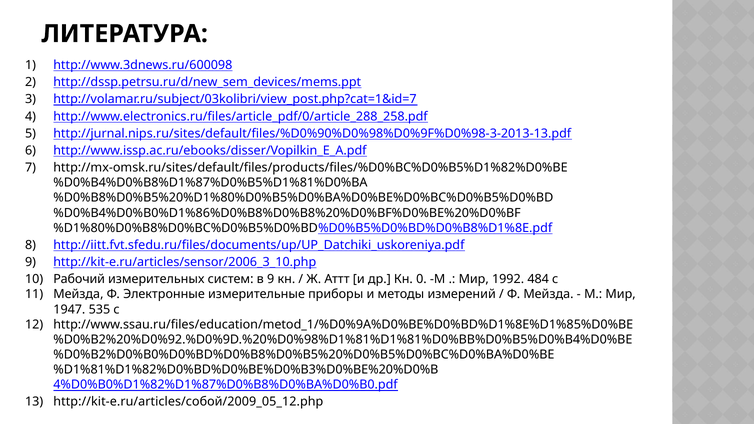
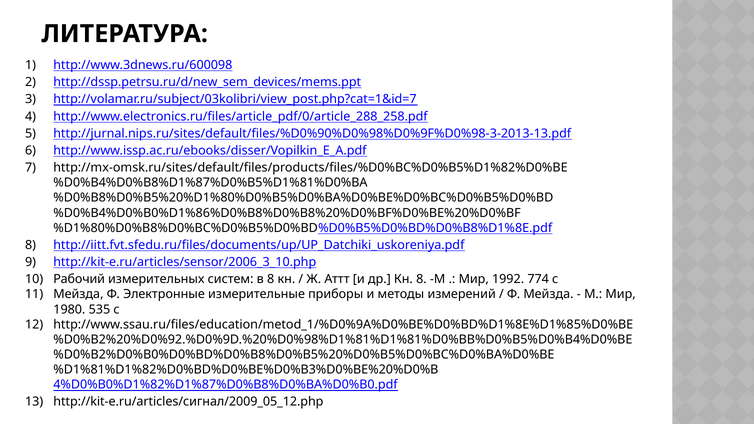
в 9: 9 -> 8 (271, 279)
Кн 0: 0 -> 8 (421, 279)
484: 484 -> 774 (538, 279)
1947: 1947 -> 1980 (69, 309)
http://kit-e.ru/articles/собой/2009_05_12.php: http://kit-e.ru/articles/собой/2009_05_12.php -> http://kit-e.ru/articles/сигнал/2009_05_12.php (188, 402)
